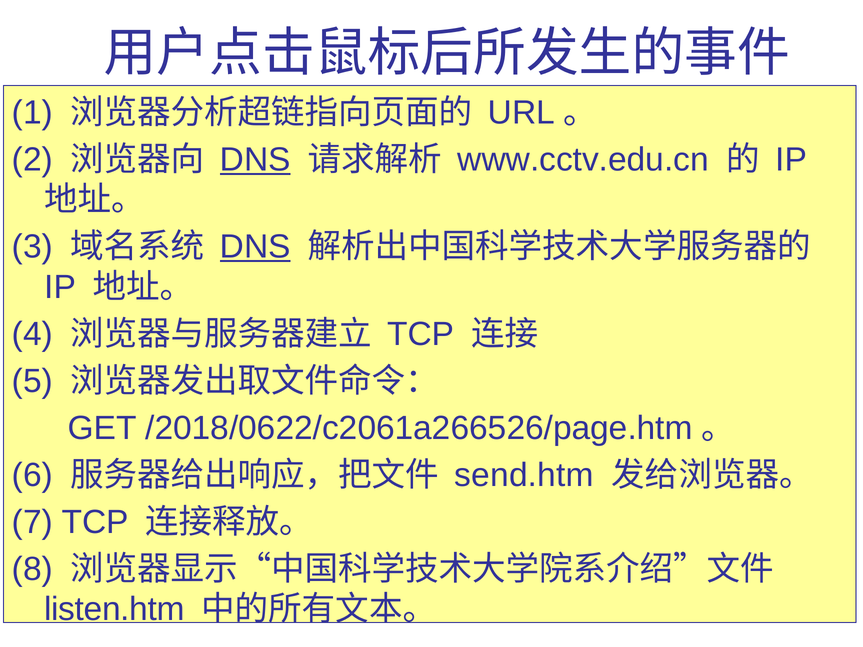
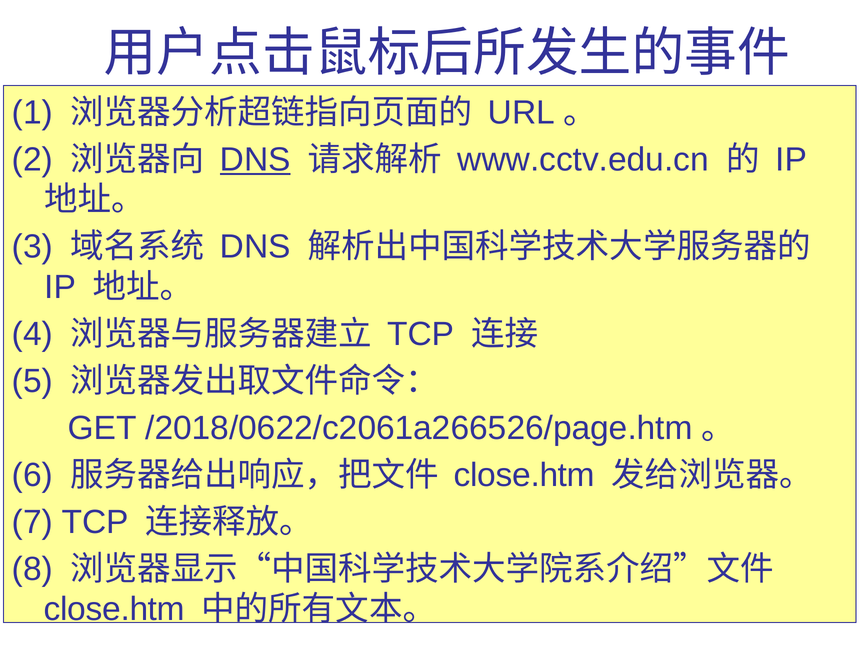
DNS underline: present -> none (255, 247)
send.htm: send.htm -> close.htm (524, 475)
listen.htm: listen.htm -> close.htm (114, 610)
